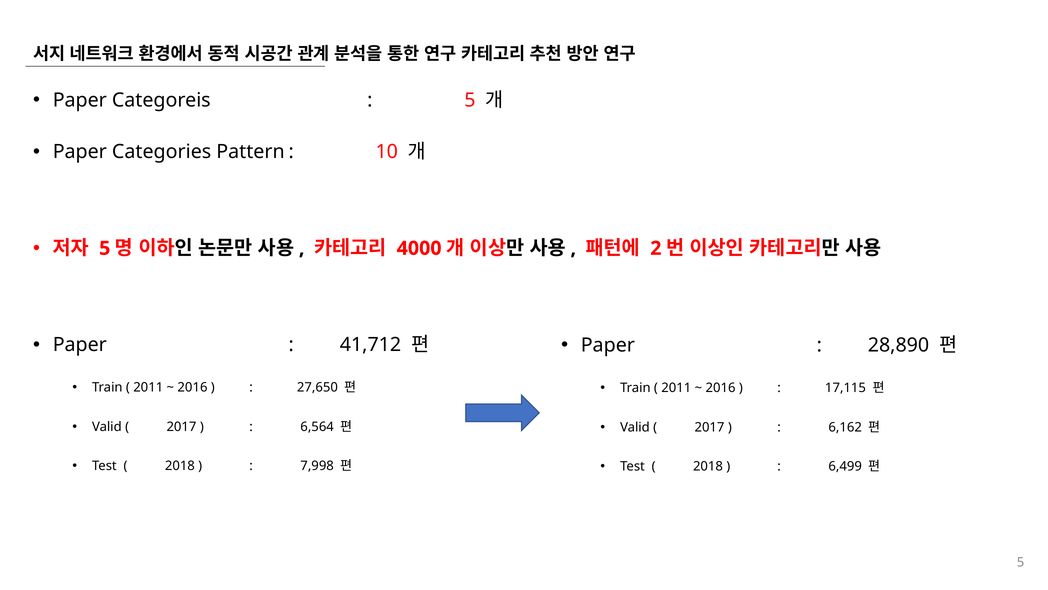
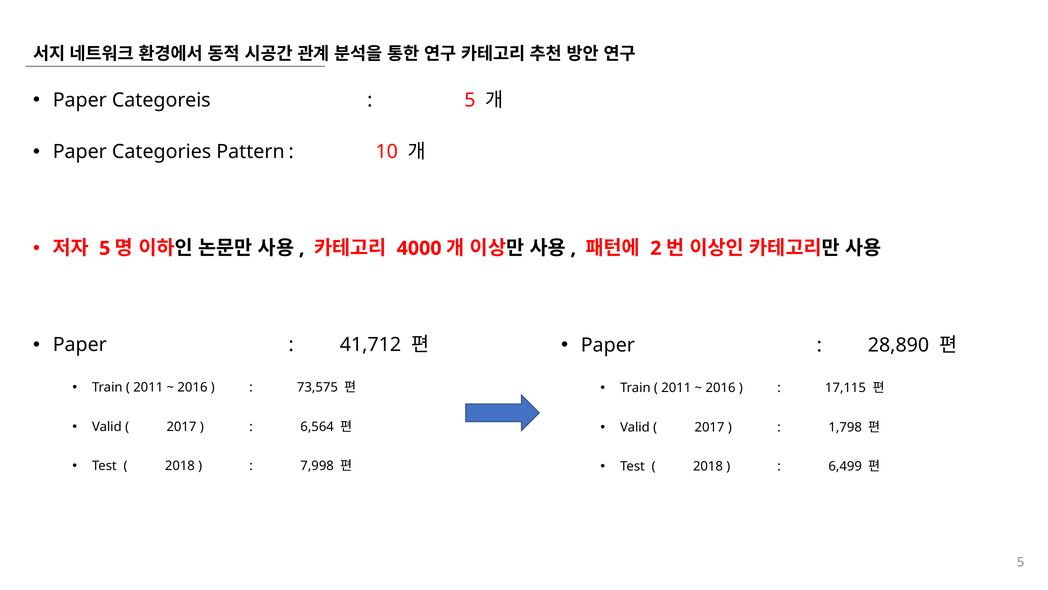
27,650: 27,650 -> 73,575 (317, 387)
6,162: 6,162 -> 1,798 (845, 427)
